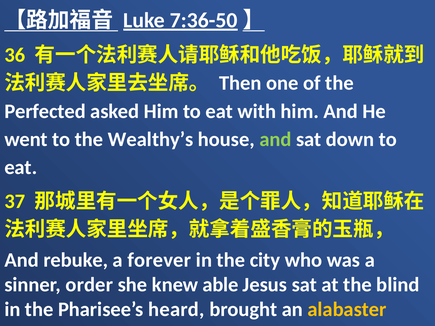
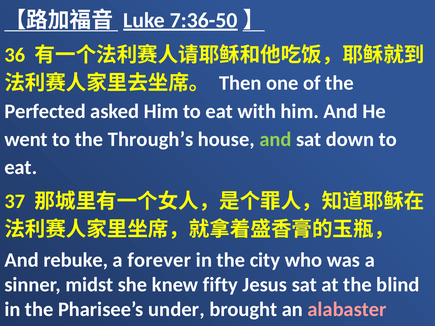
Wealthy’s: Wealthy’s -> Through’s (151, 139)
order: order -> midst (89, 285)
able: able -> fifty (220, 285)
heard: heard -> under (176, 310)
alabaster colour: yellow -> pink (347, 310)
